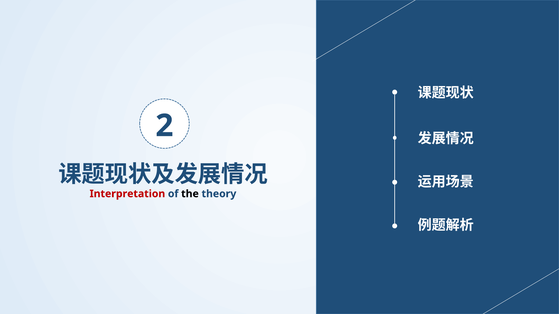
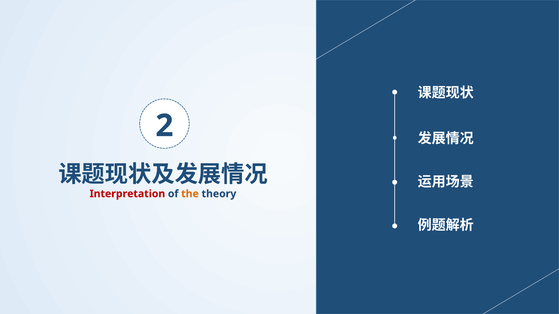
the colour: black -> orange (190, 194)
